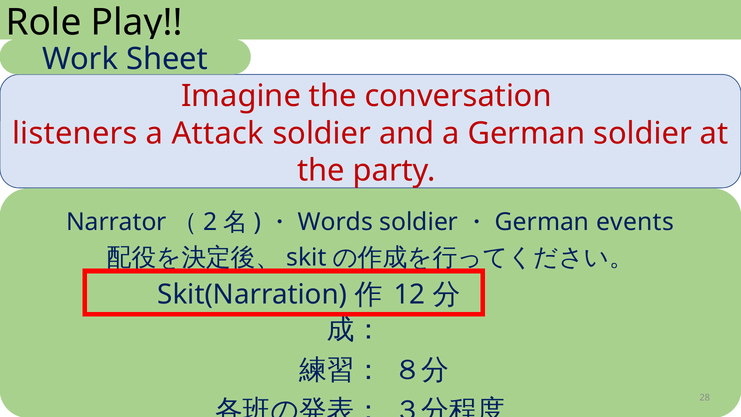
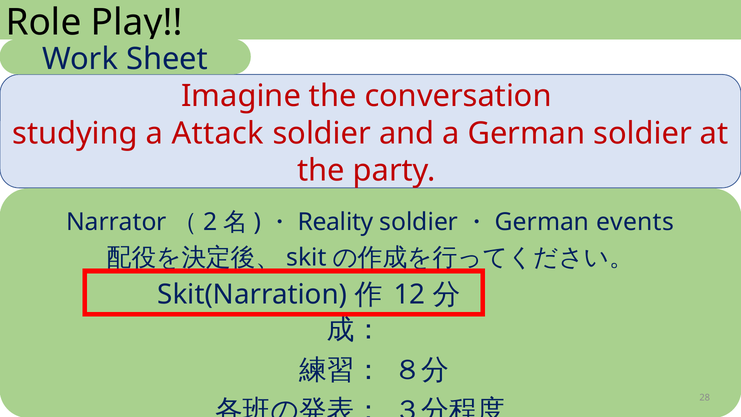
listeners: listeners -> studying (75, 133)
Words: Words -> Reality (336, 222)
